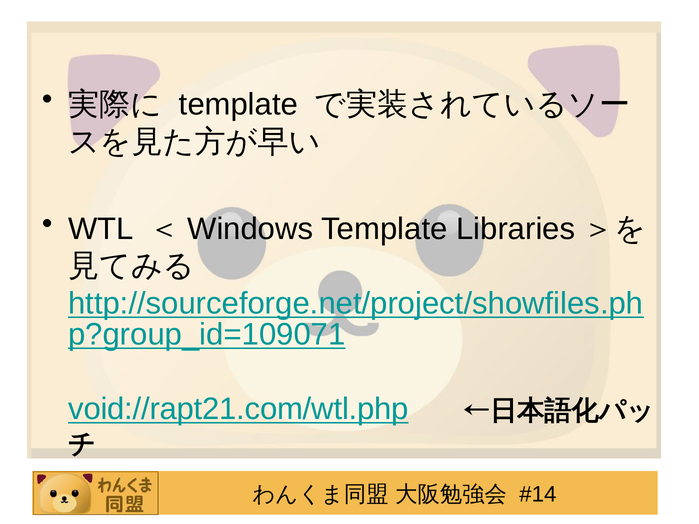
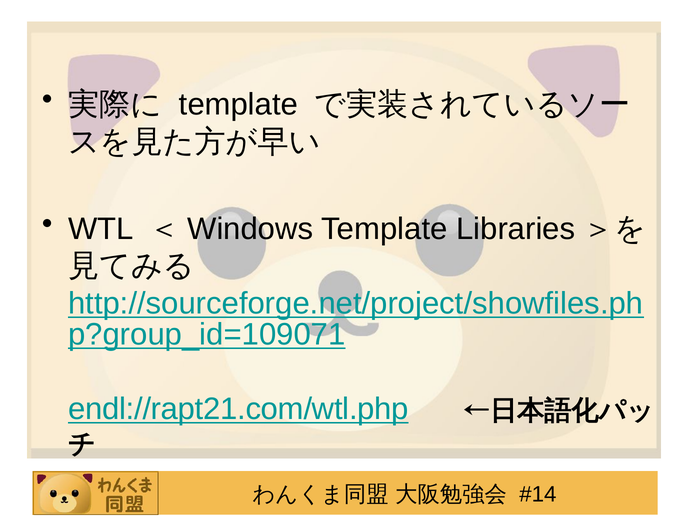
void://rapt21.com/wtl.php: void://rapt21.com/wtl.php -> endl://rapt21.com/wtl.php (238, 409)
